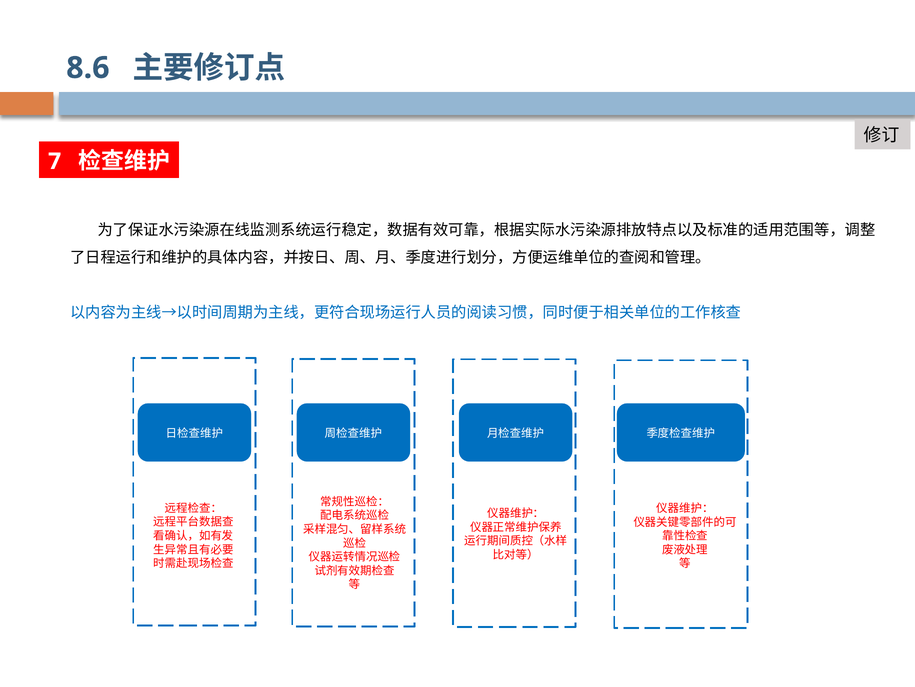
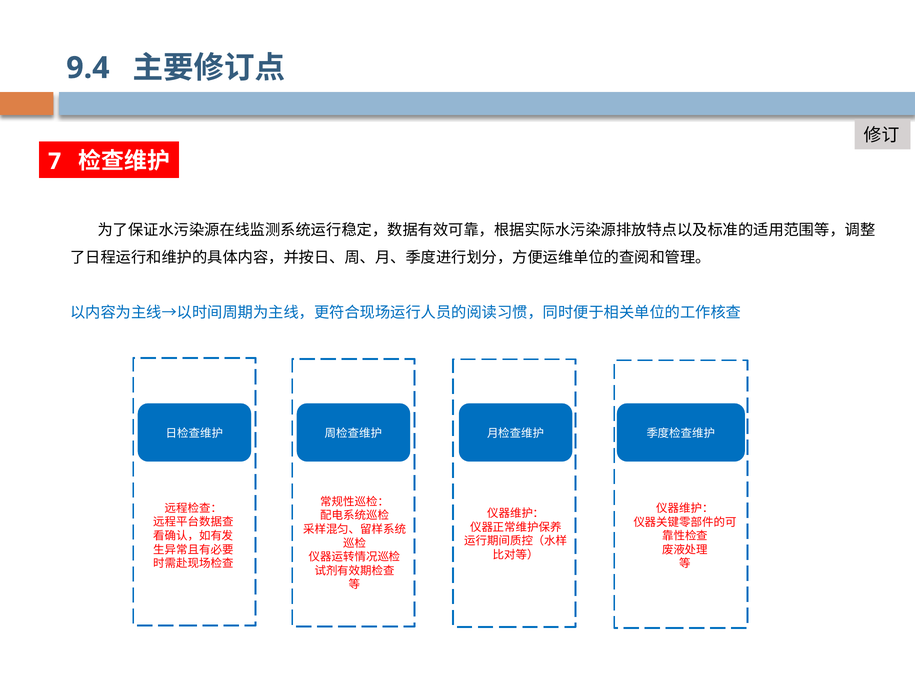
8.6: 8.6 -> 9.4 (88, 68)
